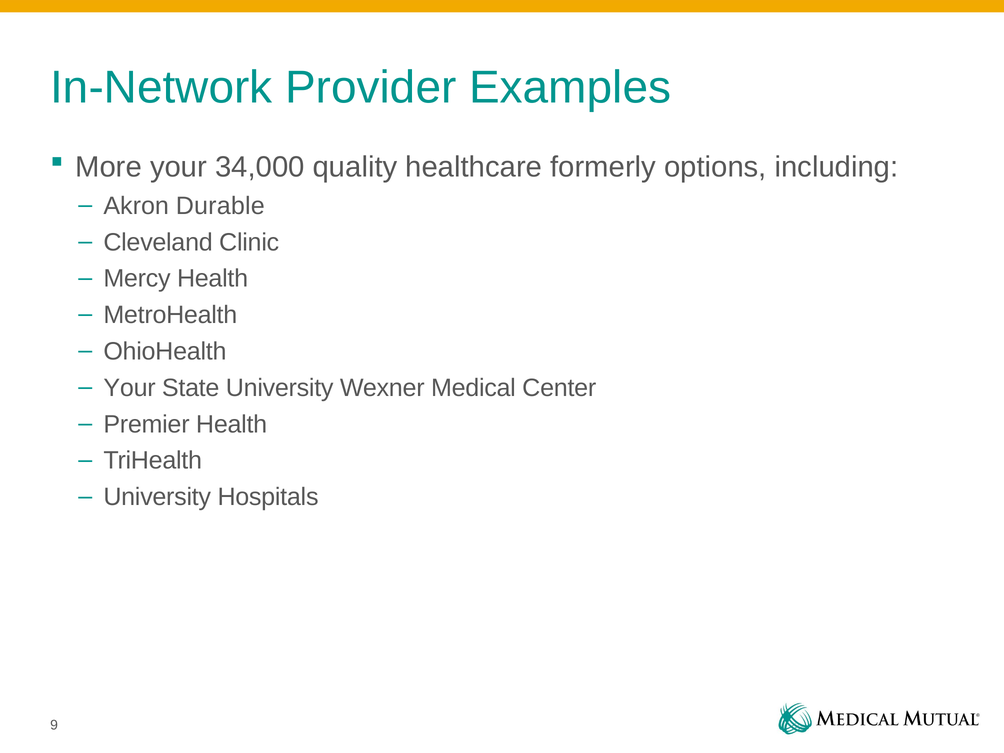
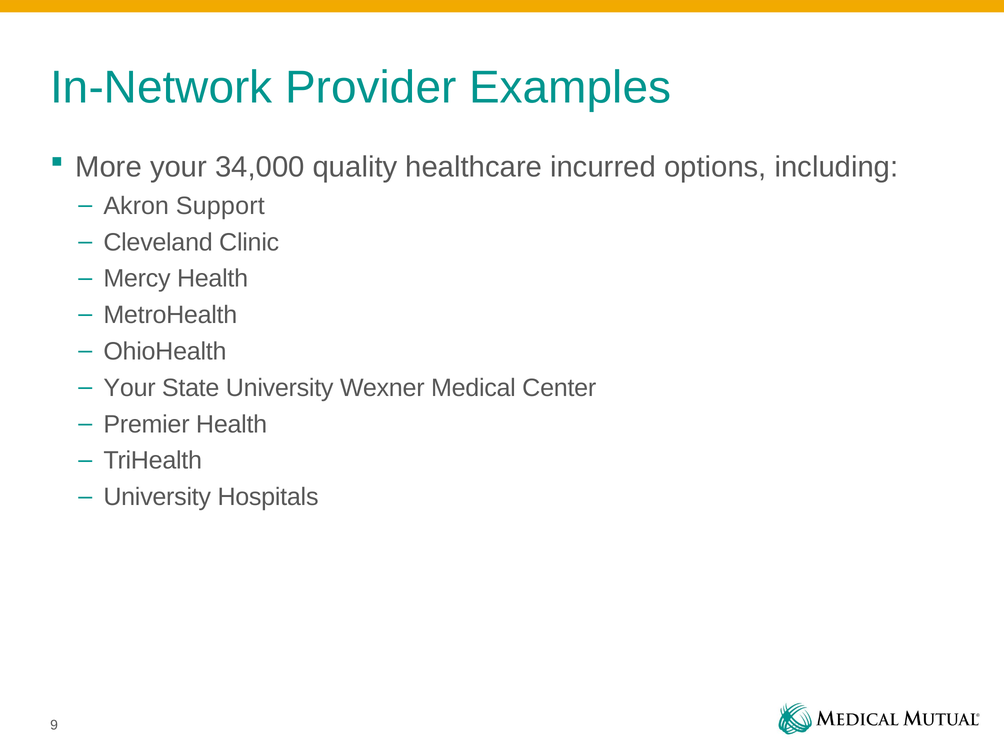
formerly: formerly -> incurred (603, 167)
Durable: Durable -> Support (220, 206)
